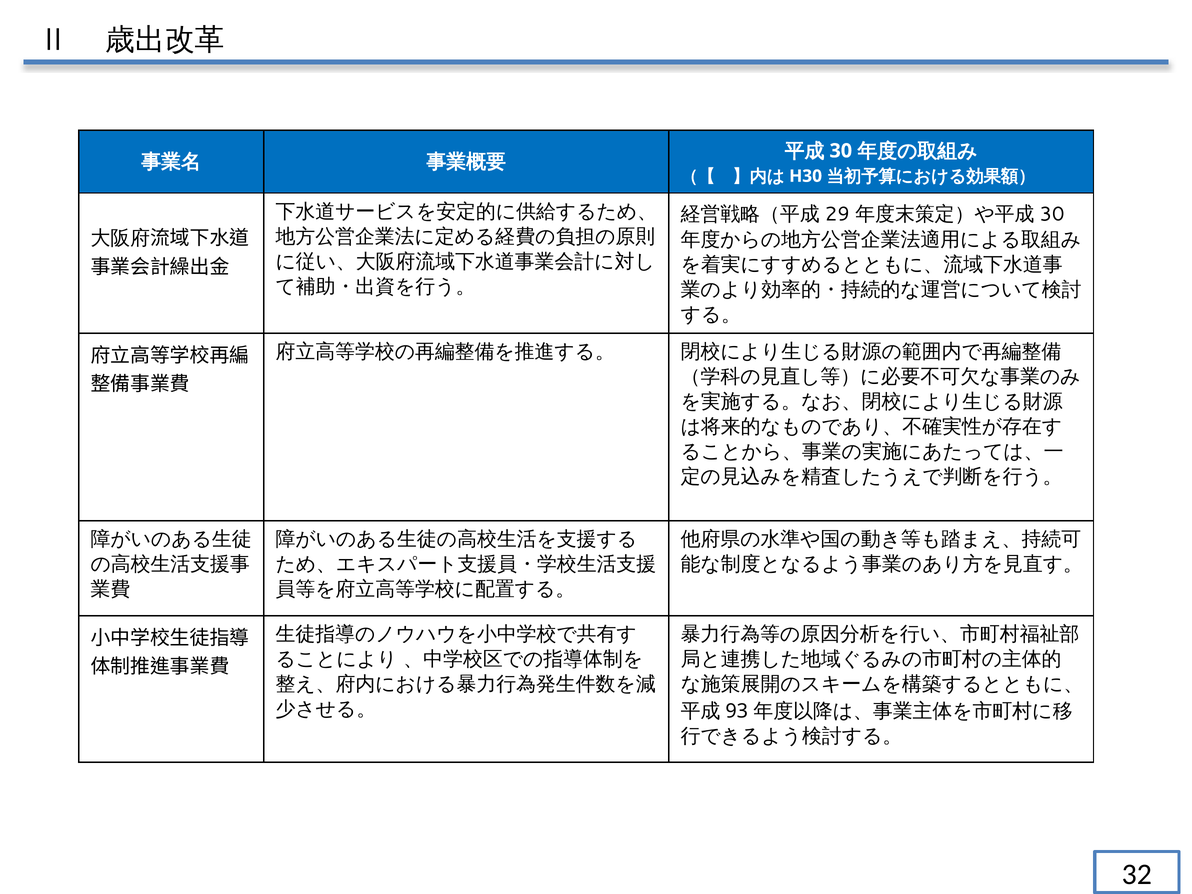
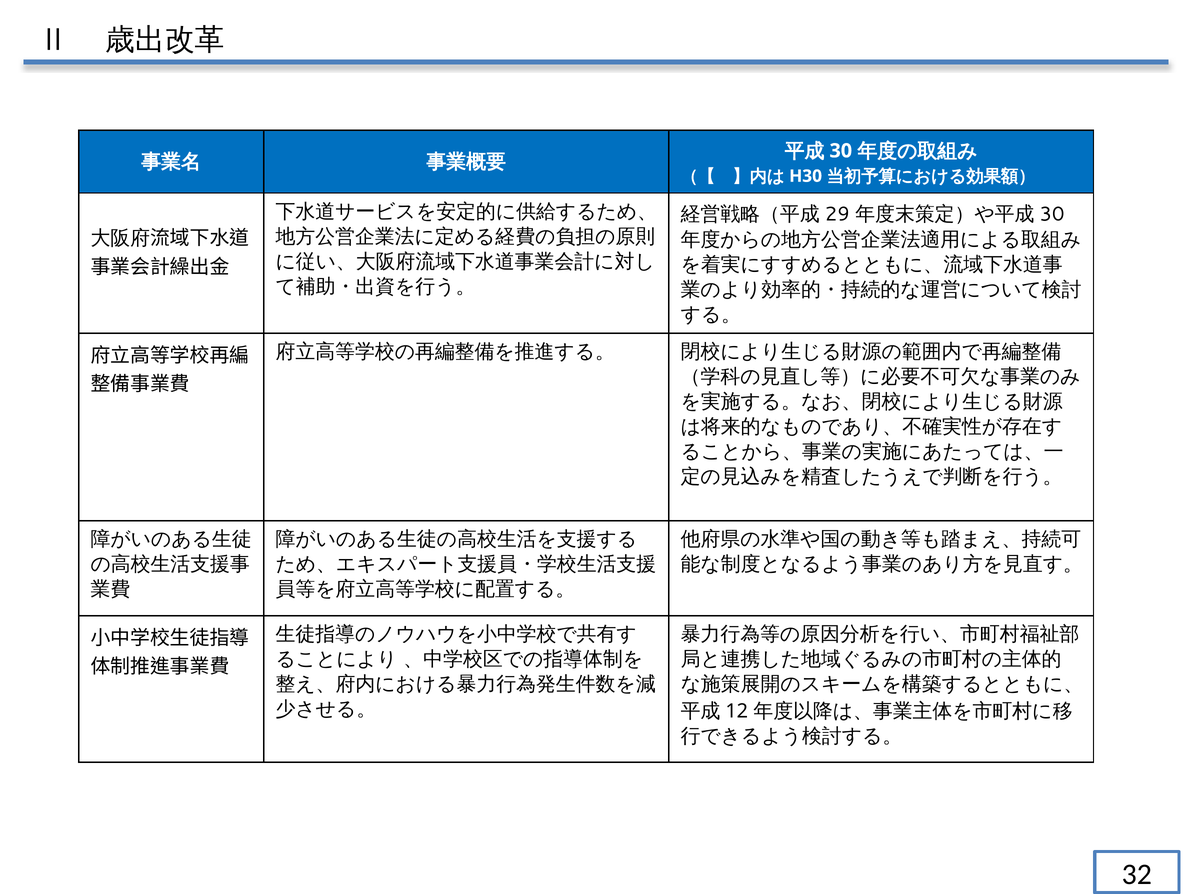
93: 93 -> 12 (737, 711)
